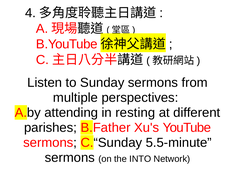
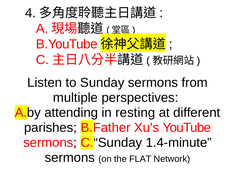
5.5-minute: 5.5-minute -> 1.4-minute (179, 143)
INTO: INTO -> FLAT (140, 159)
